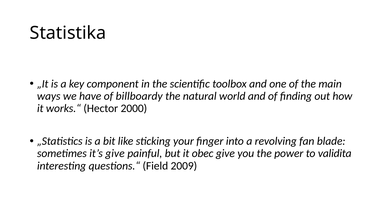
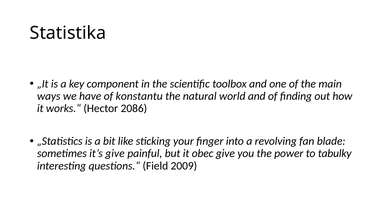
billboardy: billboardy -> konstantu (139, 96)
2000: 2000 -> 2086 (134, 108)
validita: validita -> tabulky (335, 153)
